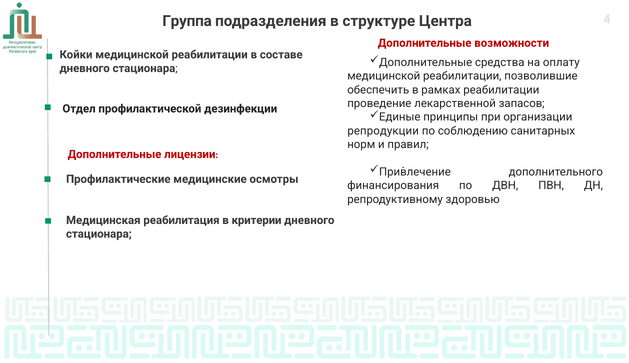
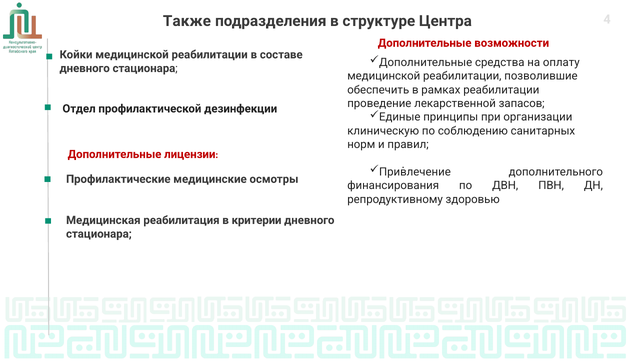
Группа: Группа -> Также (187, 21)
репродукции: репродукции -> клиническую (383, 131)
